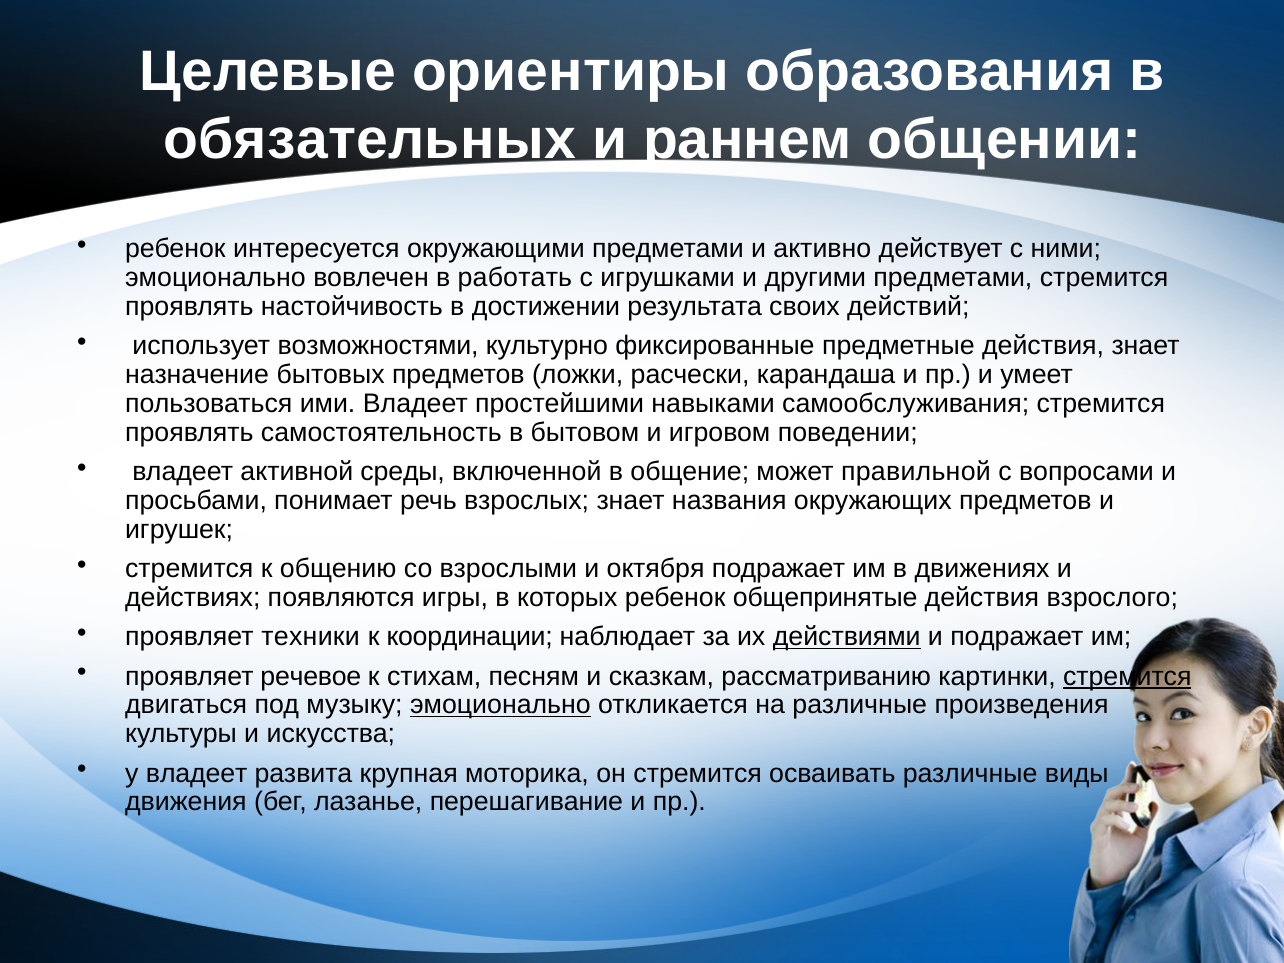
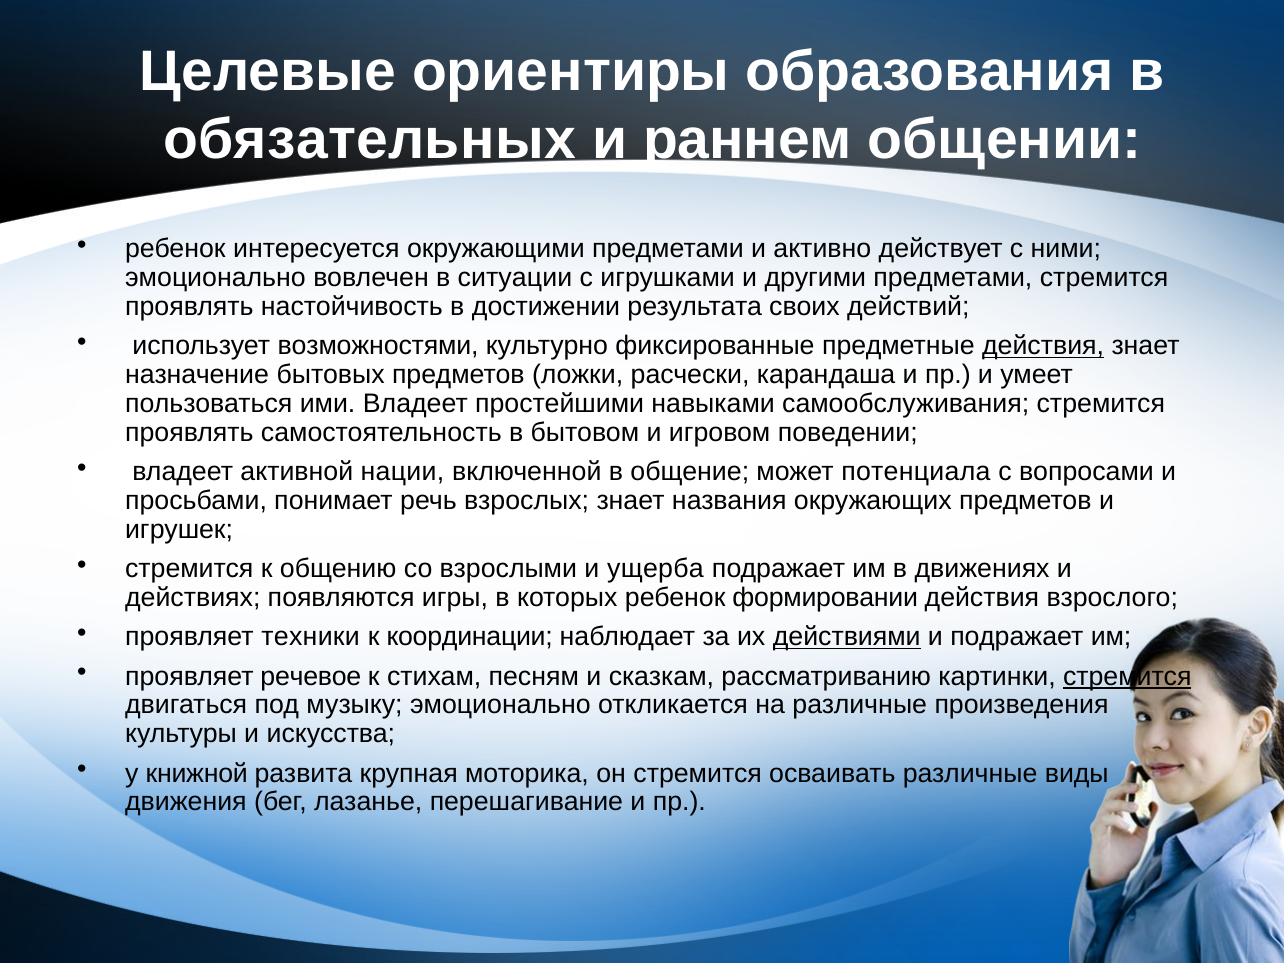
работать: работать -> ситуации (515, 278)
действия underline: none -> present (1043, 346)
среды: среды -> нации (402, 472)
правильной: правильной -> потенциала (916, 472)
октября: октября -> ущерба (655, 569)
общепринятые: общепринятые -> формировании (825, 598)
эмоционально underline: present -> none (500, 705)
у владеет: владеет -> книжной (197, 773)
